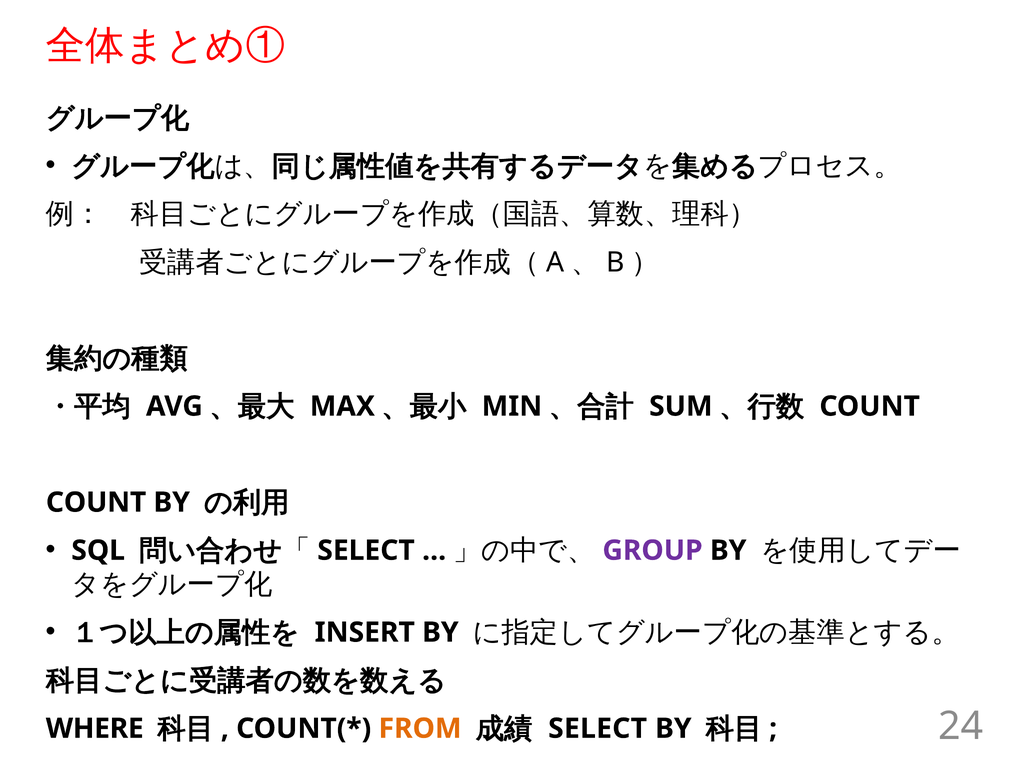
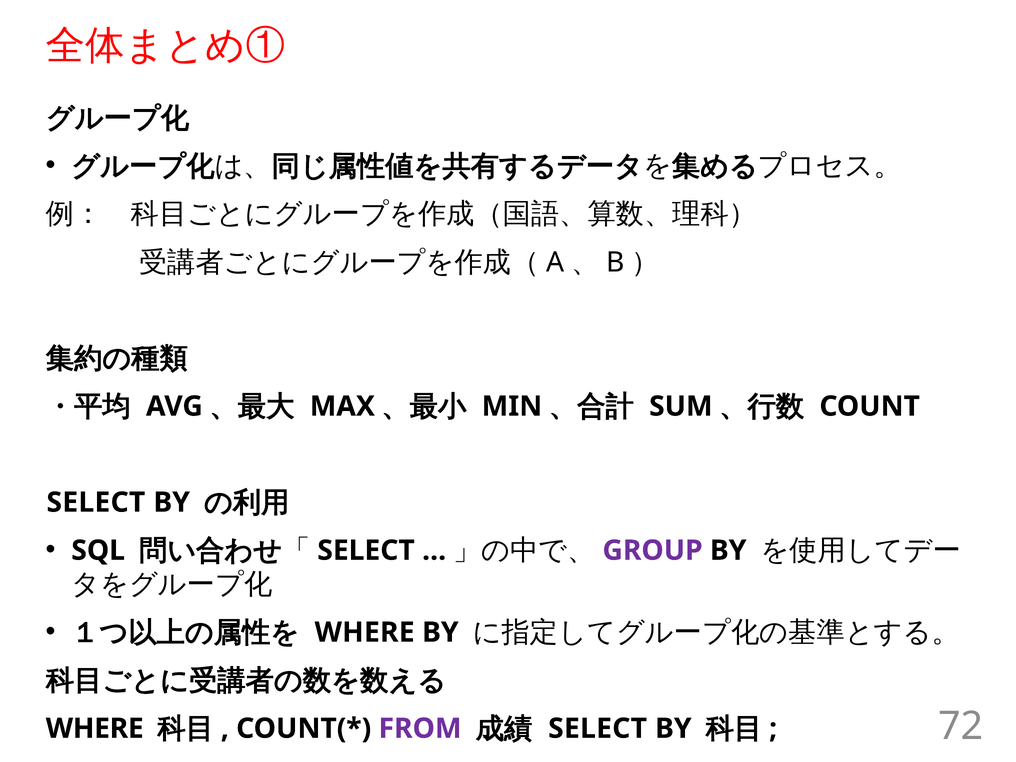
COUNT: COUNT -> SELECT (96, 502)
INSERT: INSERT -> WHERE (365, 632)
FROM colour: orange -> purple (420, 728)
24: 24 -> 72 (961, 726)
